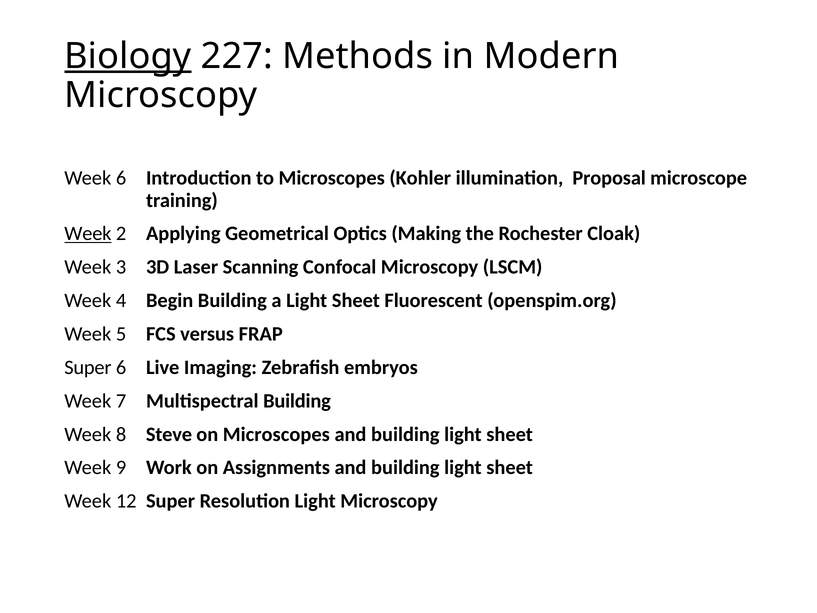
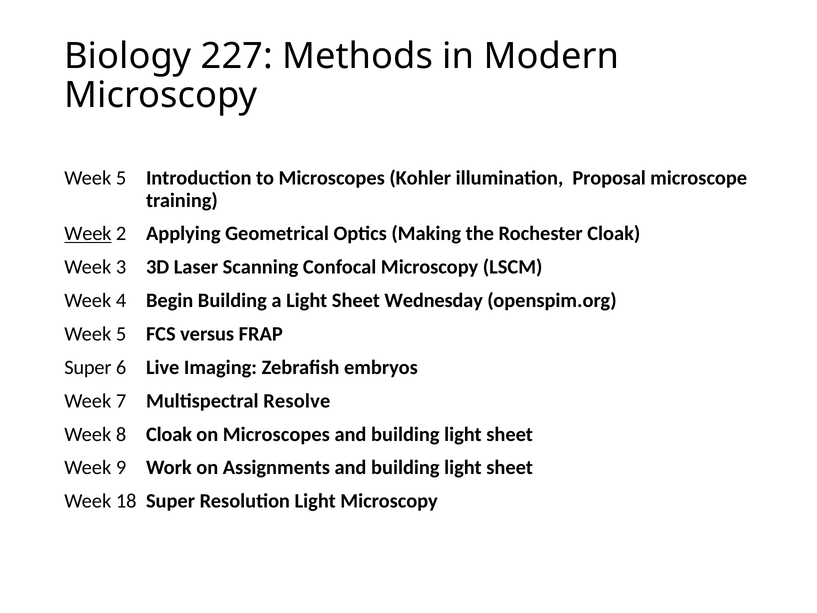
Biology underline: present -> none (128, 56)
6: 6 -> 5 (121, 178)
Fluorescent: Fluorescent -> Wednesday (434, 300)
Multispectral Building: Building -> Resolve (297, 401)
8 Steve: Steve -> Cloak (169, 434)
12: 12 -> 18 (126, 501)
